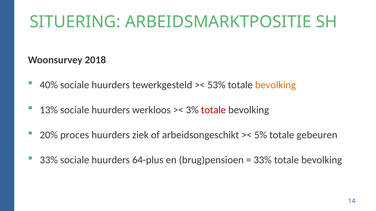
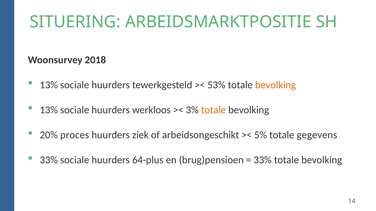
40%: 40% -> 13% (49, 85)
totale colour: red -> orange (213, 110)
gebeuren: gebeuren -> gegevens (317, 135)
